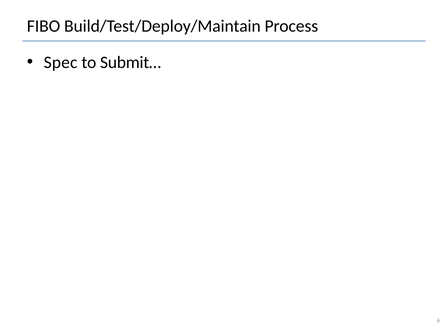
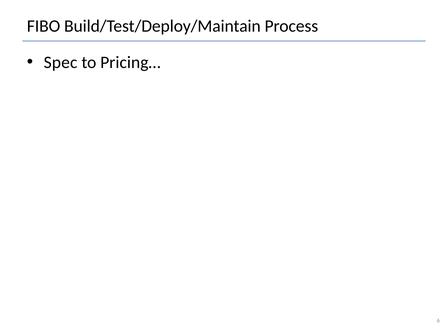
Submit…: Submit… -> Pricing… (130, 62)
